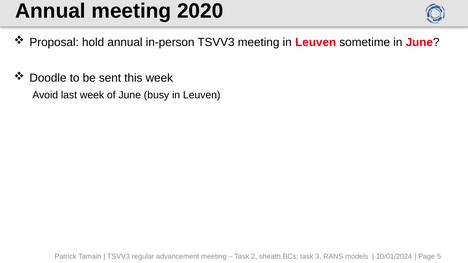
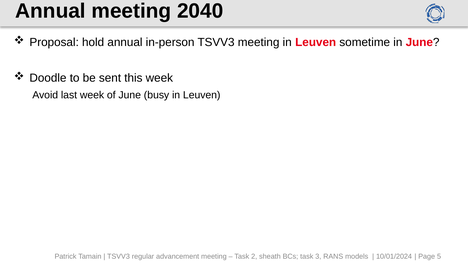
2020: 2020 -> 2040 (200, 11)
